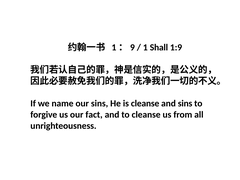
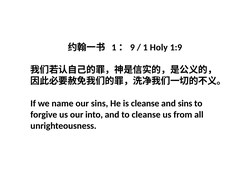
Shall: Shall -> Holy (159, 47)
fact: fact -> into (94, 115)
